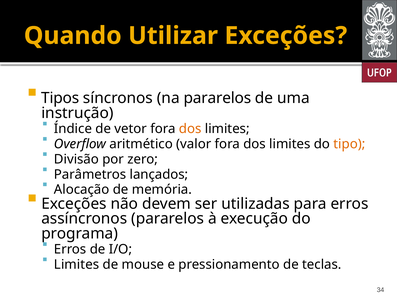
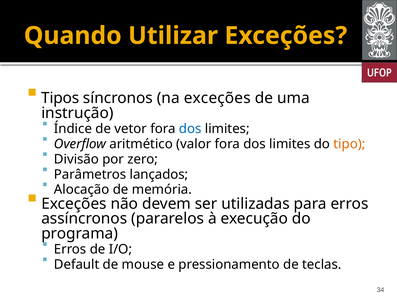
na pararelos: pararelos -> exceções (217, 98)
dos colour: orange -> blue (190, 129)
Limites: Limites -> Default (77, 264)
